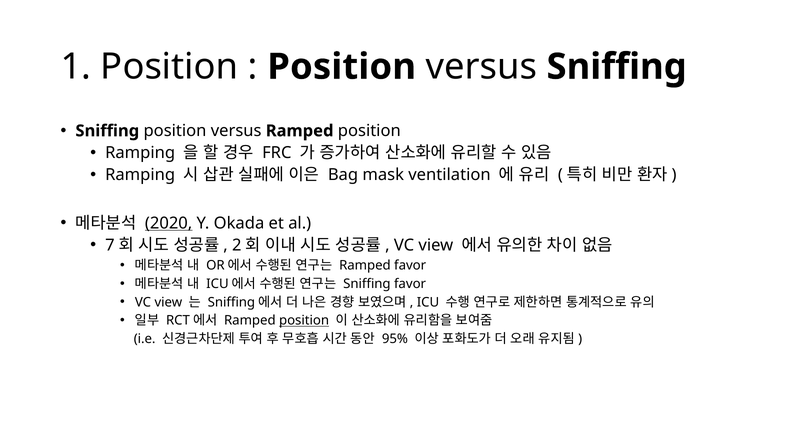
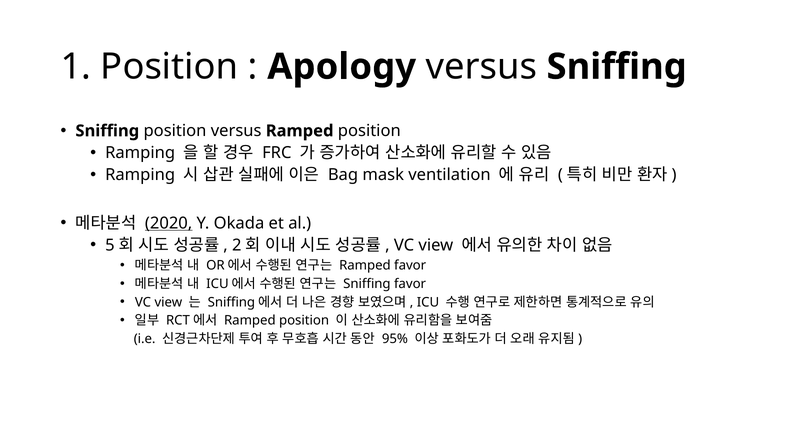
Position: Position -> Apology (342, 67)
7: 7 -> 5 (110, 245)
position underline: present -> none (304, 320)
